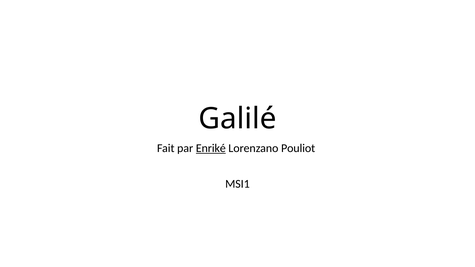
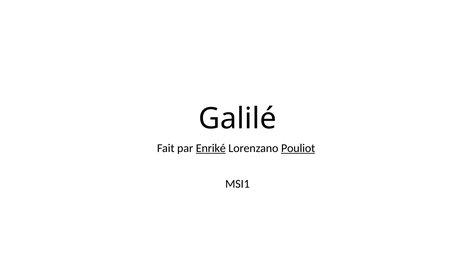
Pouliot underline: none -> present (298, 148)
